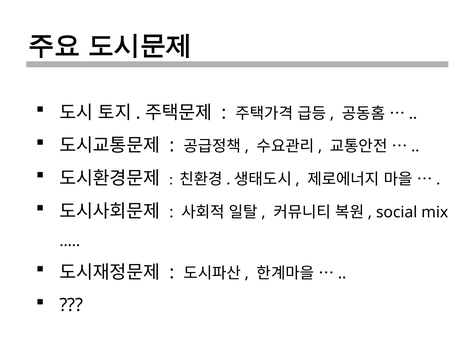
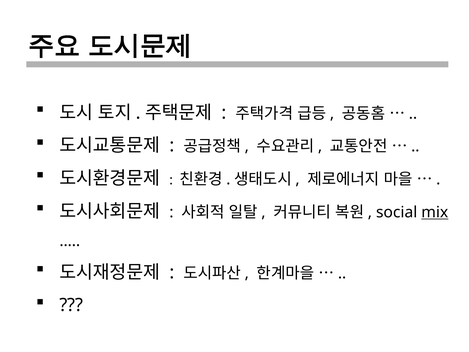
mix underline: none -> present (435, 212)
